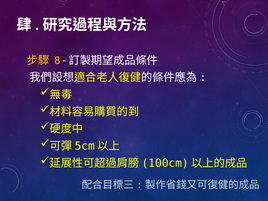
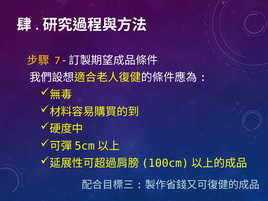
8: 8 -> 7 (57, 60)
